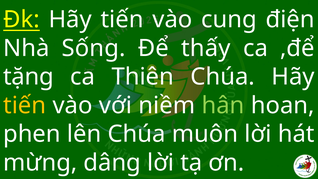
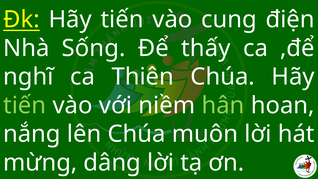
tặng: tặng -> nghĩ (28, 77)
tiến colour: yellow -> light green (25, 105)
phen: phen -> nắng (32, 134)
